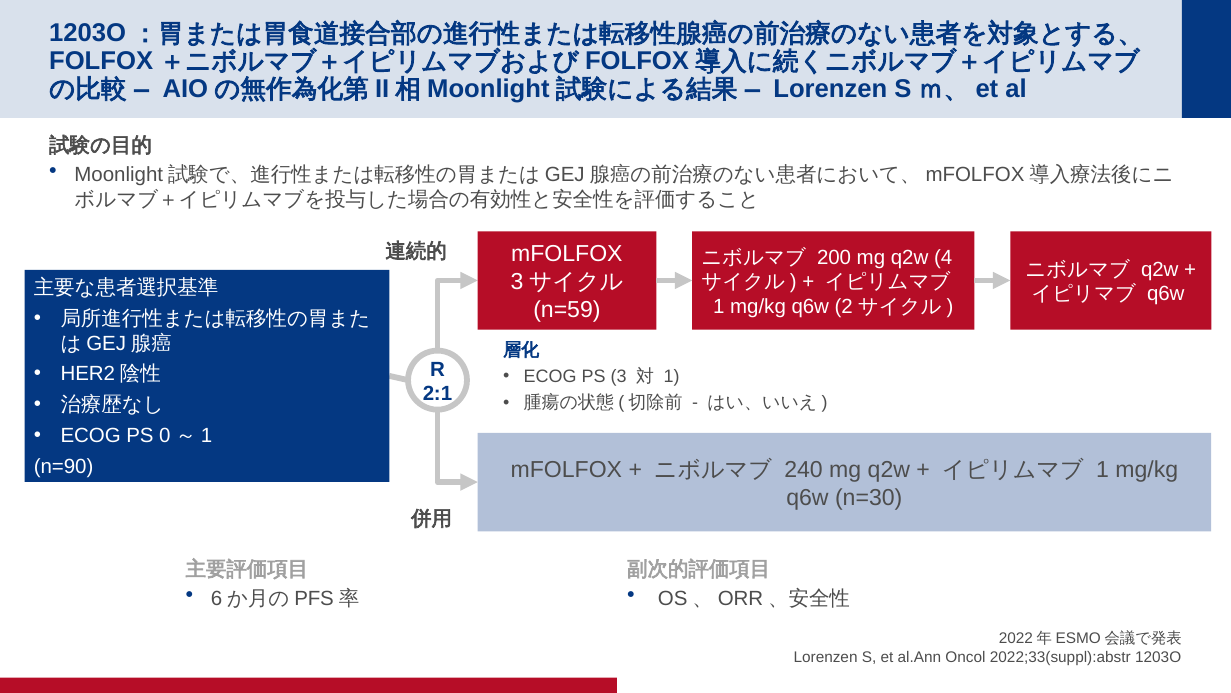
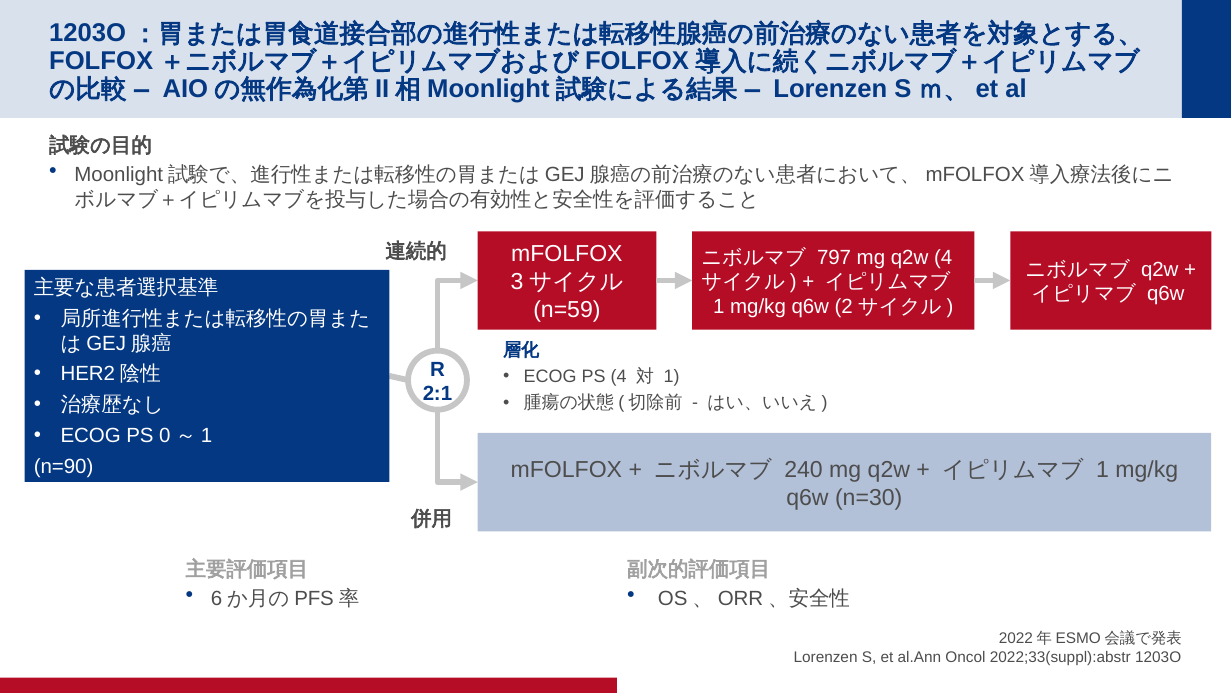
200: 200 -> 797 (834, 257)
PS 3: 3 -> 4 (619, 376)
